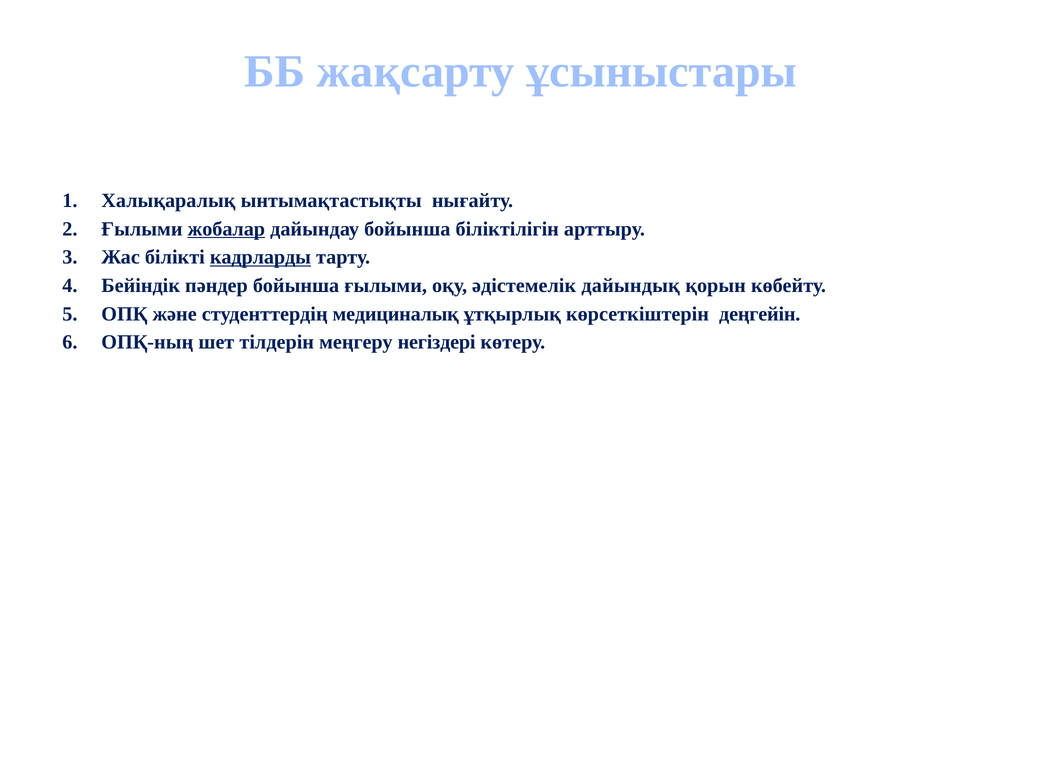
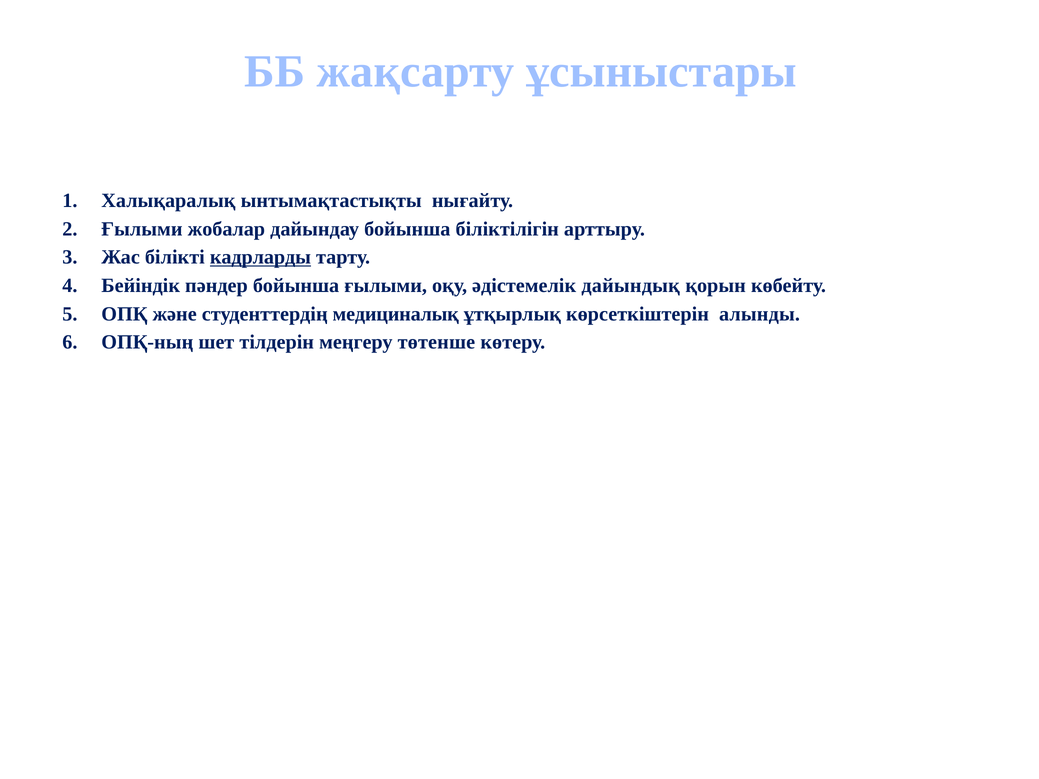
жобалар underline: present -> none (226, 229)
деңгейін: деңгейін -> алынды (760, 314)
негіздері: негіздері -> төтенше (436, 342)
